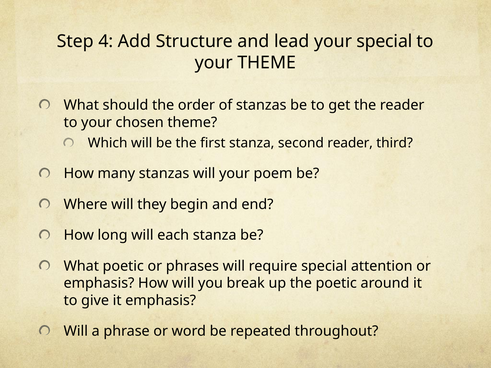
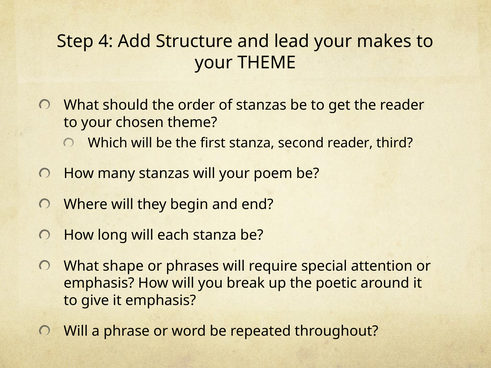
your special: special -> makes (384, 41)
What poetic: poetic -> shape (123, 266)
